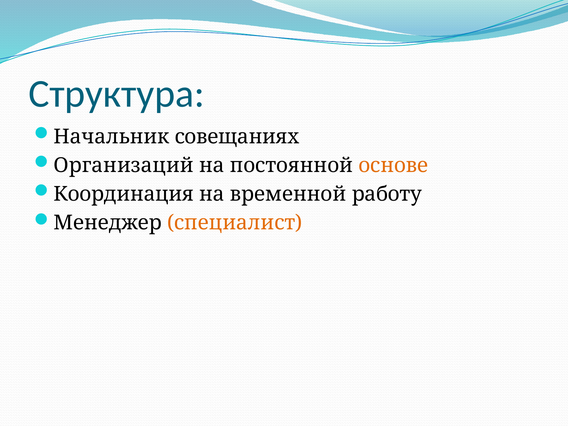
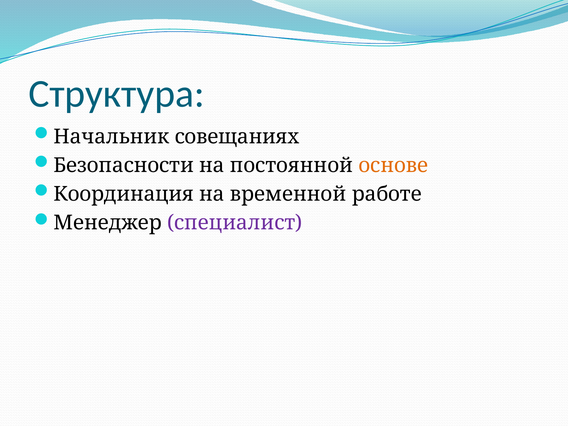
Организаций: Организаций -> Безопасности (124, 165)
работу: работу -> работе (387, 194)
специалист colour: orange -> purple (235, 223)
